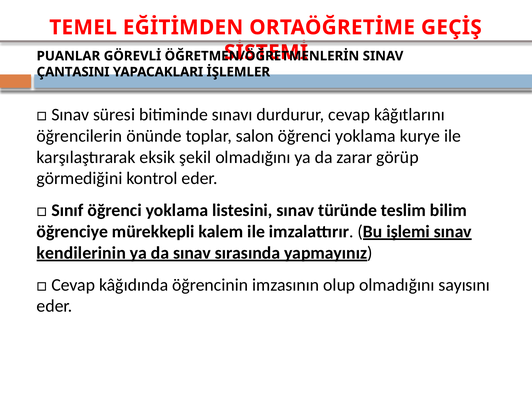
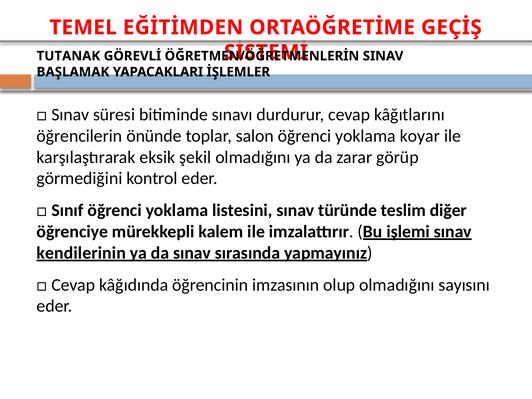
PUANLAR: PUANLAR -> TUTANAK (68, 56)
ÇANTASINI: ÇANTASINI -> BAŞLAMAK (73, 72)
kurye: kurye -> koyar (420, 136)
bilim: bilim -> diğer (448, 210)
